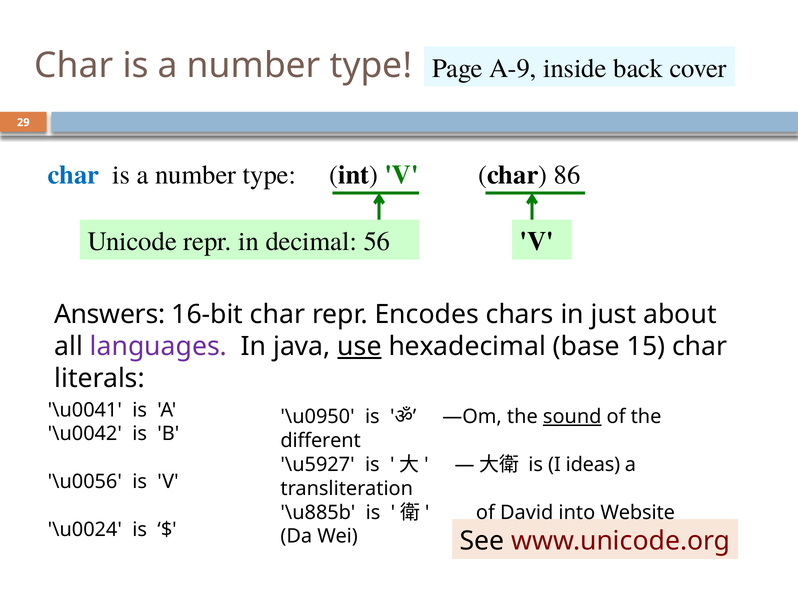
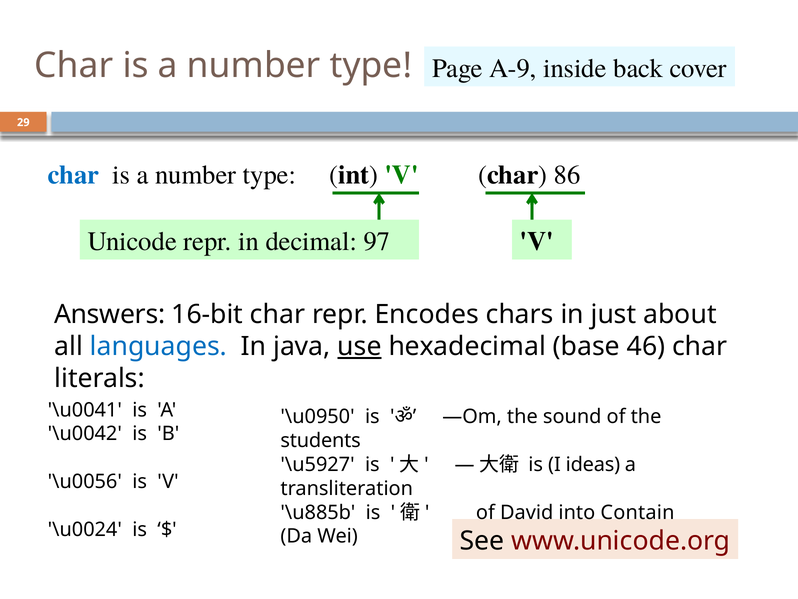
56: 56 -> 97 (377, 241)
languages colour: purple -> blue (159, 346)
15: 15 -> 46 (646, 346)
sound underline: present -> none (572, 416)
different: different -> students (321, 440)
Website: Website -> Contain (637, 512)
